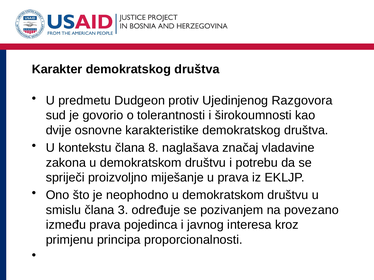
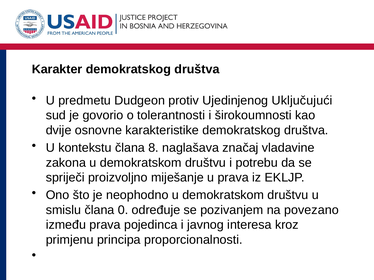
Razgovora: Razgovora -> Uključujući (302, 101)
3: 3 -> 0 (123, 210)
